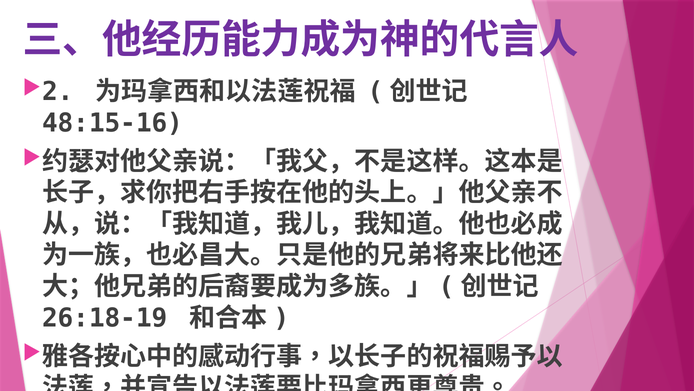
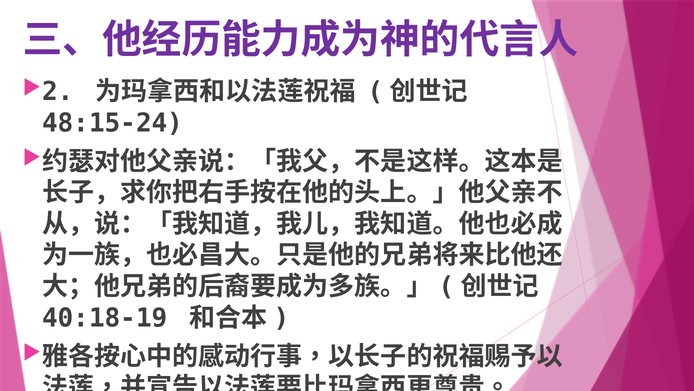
48:15-16: 48:15-16 -> 48:15-24 (113, 123)
26:18-19: 26:18-19 -> 40:18-19 (105, 317)
